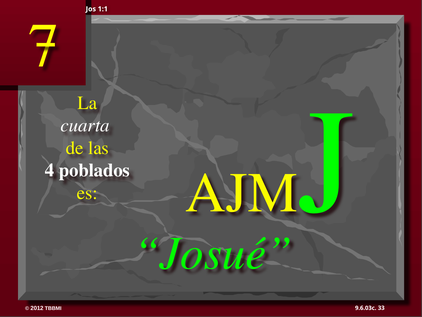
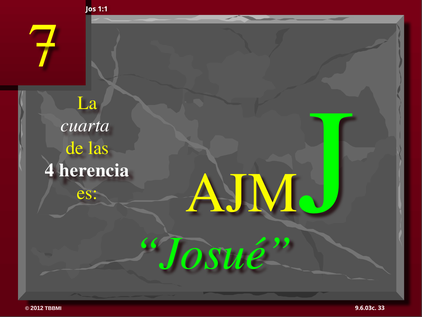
poblados: poblados -> herencia (94, 170)
